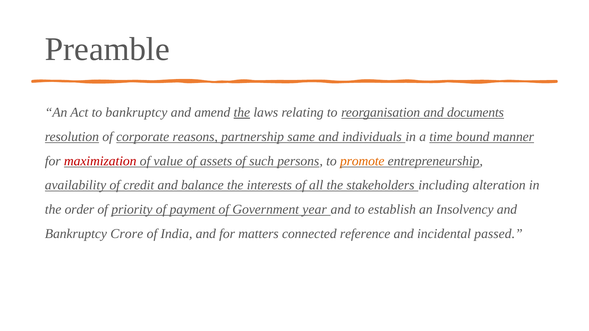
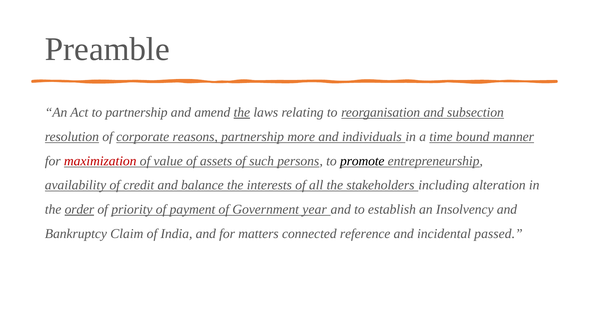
to bankruptcy: bankruptcy -> partnership (137, 113)
documents: documents -> subsection (475, 113)
same: same -> more (301, 137)
promote colour: orange -> black (362, 161)
order underline: none -> present (79, 210)
Crore: Crore -> Claim (127, 234)
